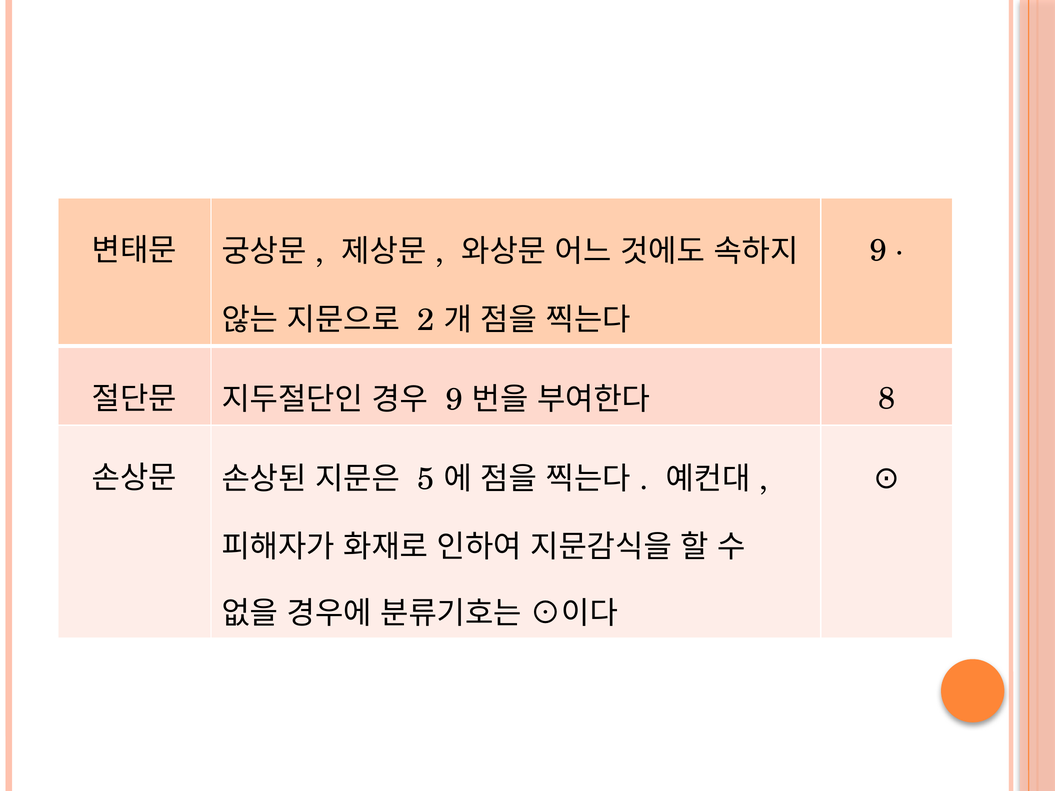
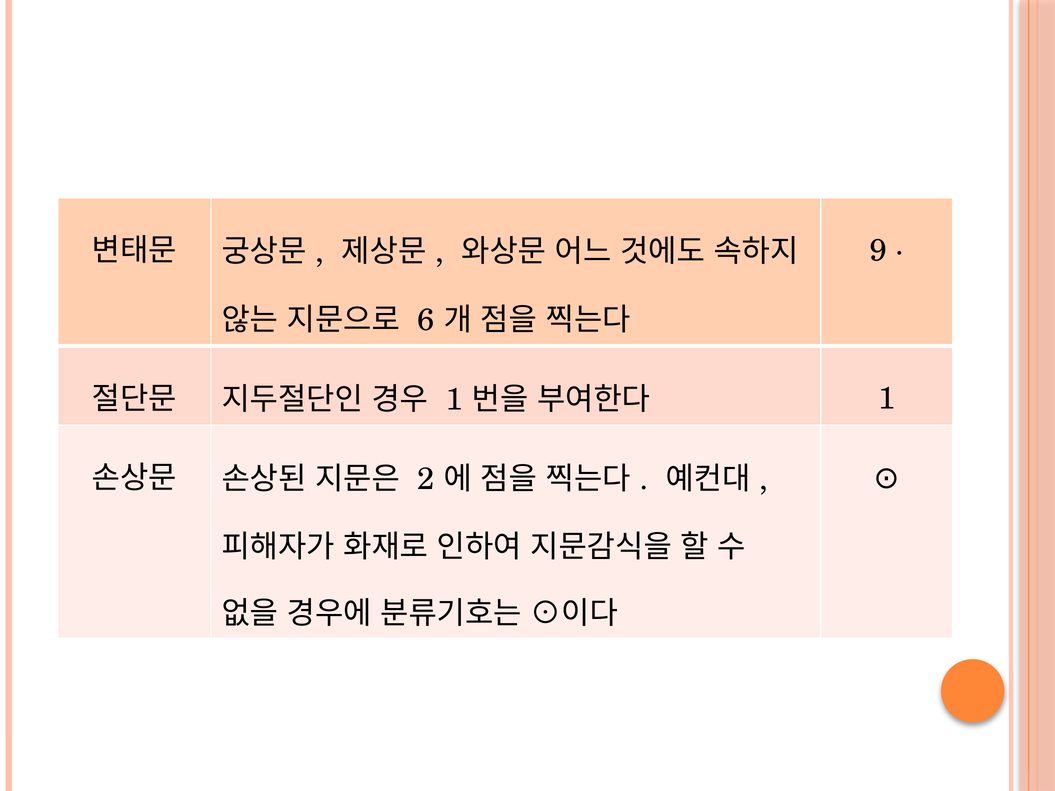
2: 2 -> 6 (426, 320)
9: 9 -> 1 (454, 400)
8: 8 -> 1 (887, 399)
5: 5 -> 2 (426, 479)
